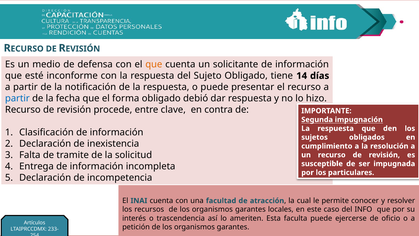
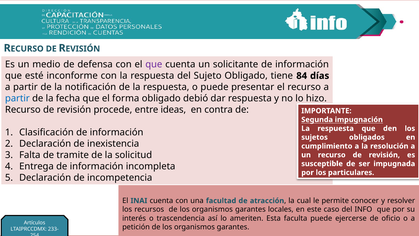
que colour: orange -> purple (154, 64)
14: 14 -> 84 (302, 76)
clave: clave -> ideas (173, 110)
